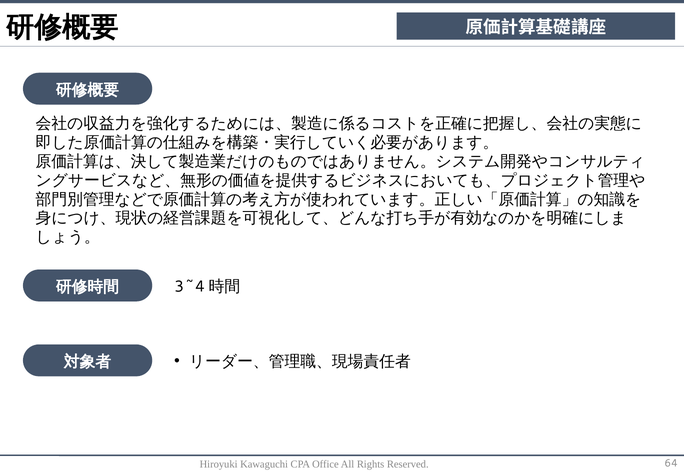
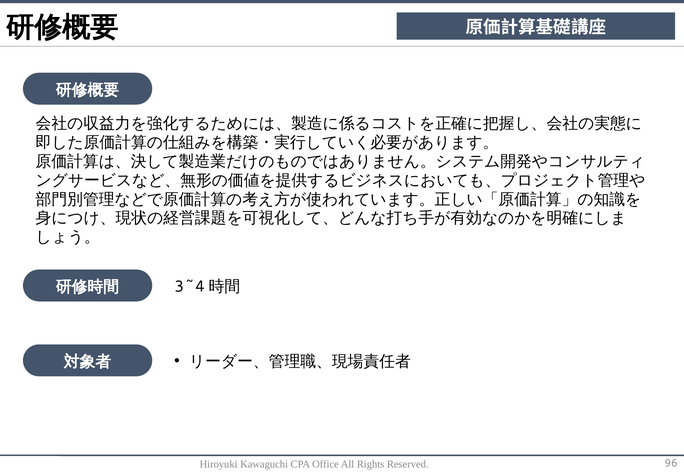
64: 64 -> 96 (671, 463)
